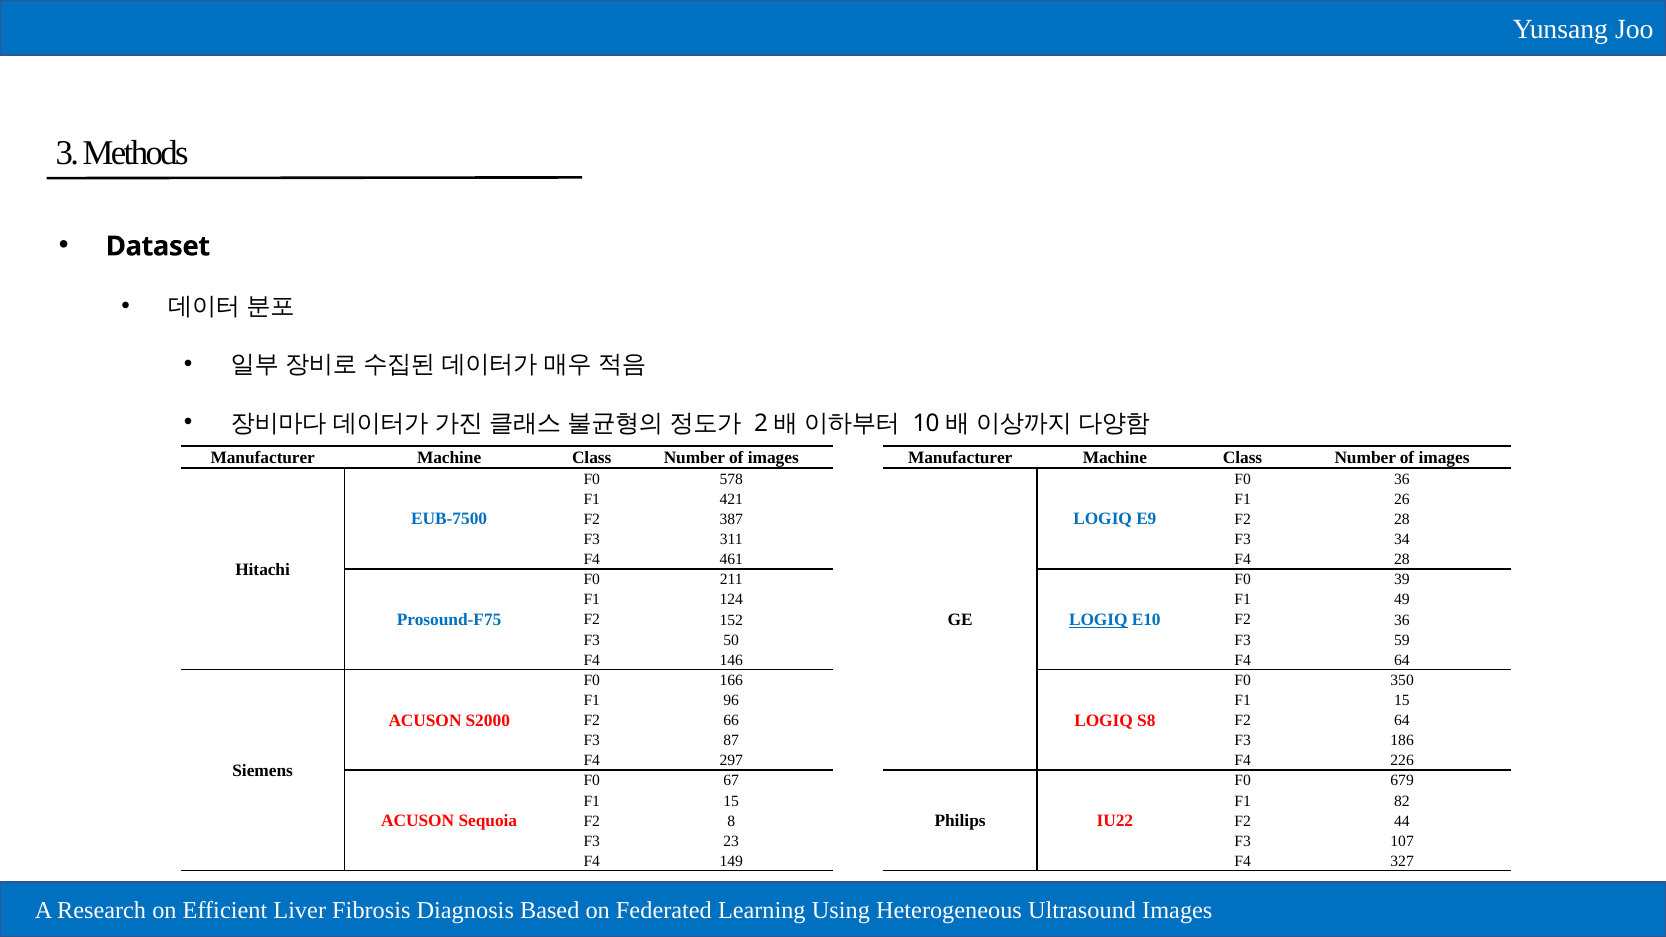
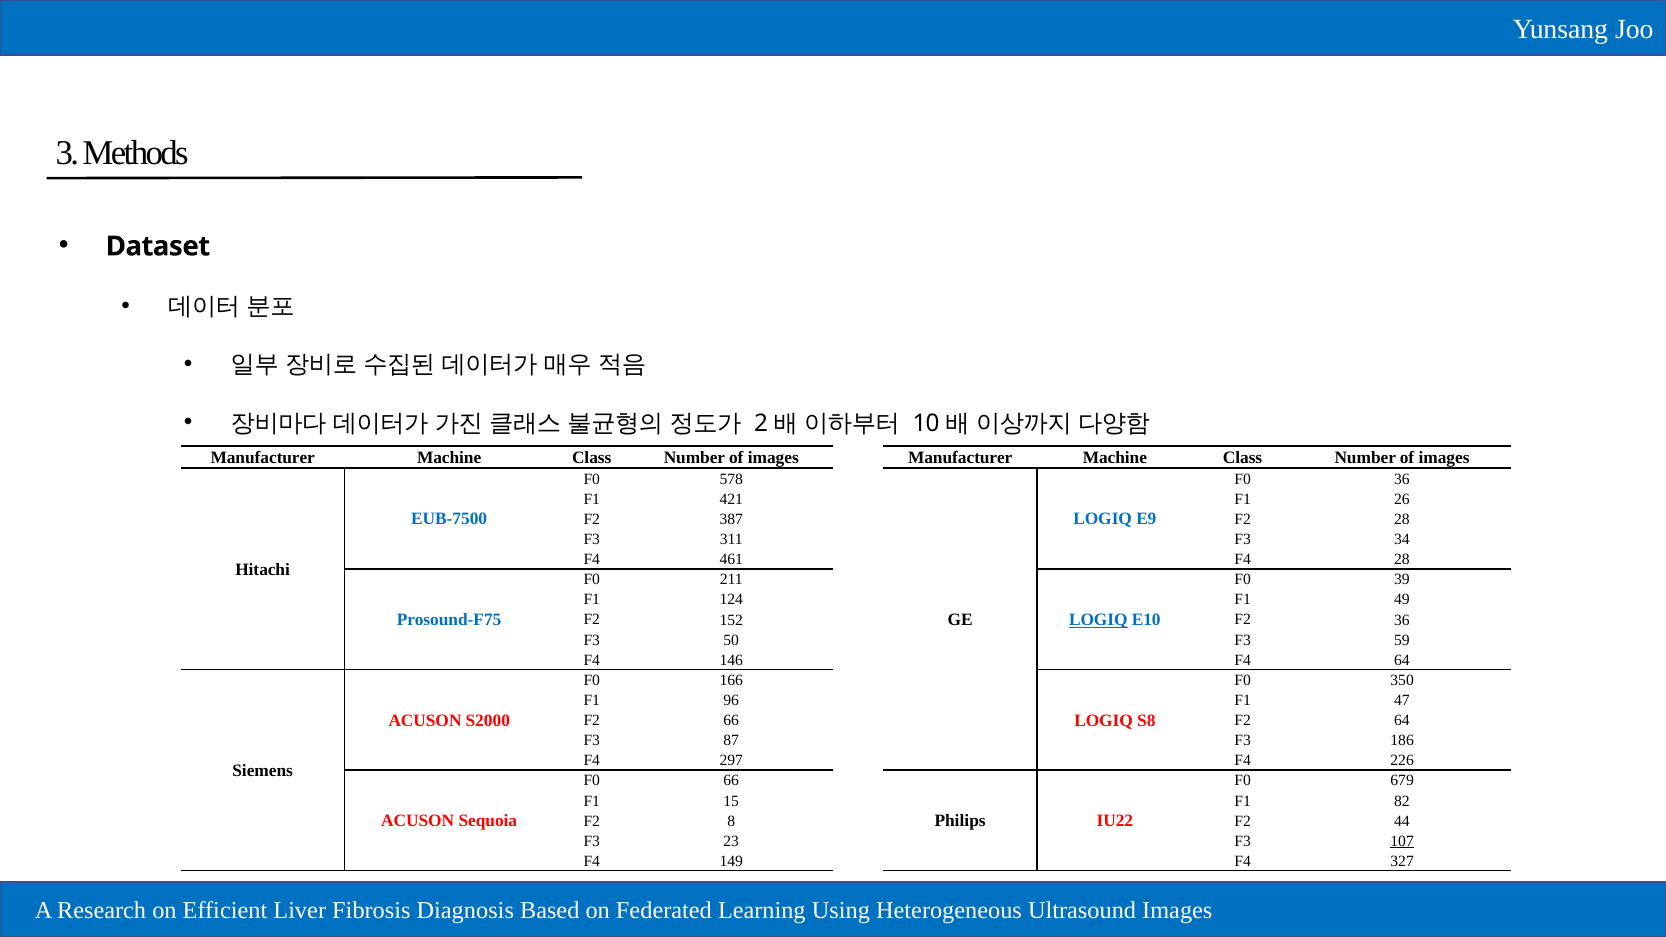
15: 15 -> 47 (1402, 700)
F0 67: 67 -> 66 (731, 781)
107 underline: none -> present (1402, 841)
